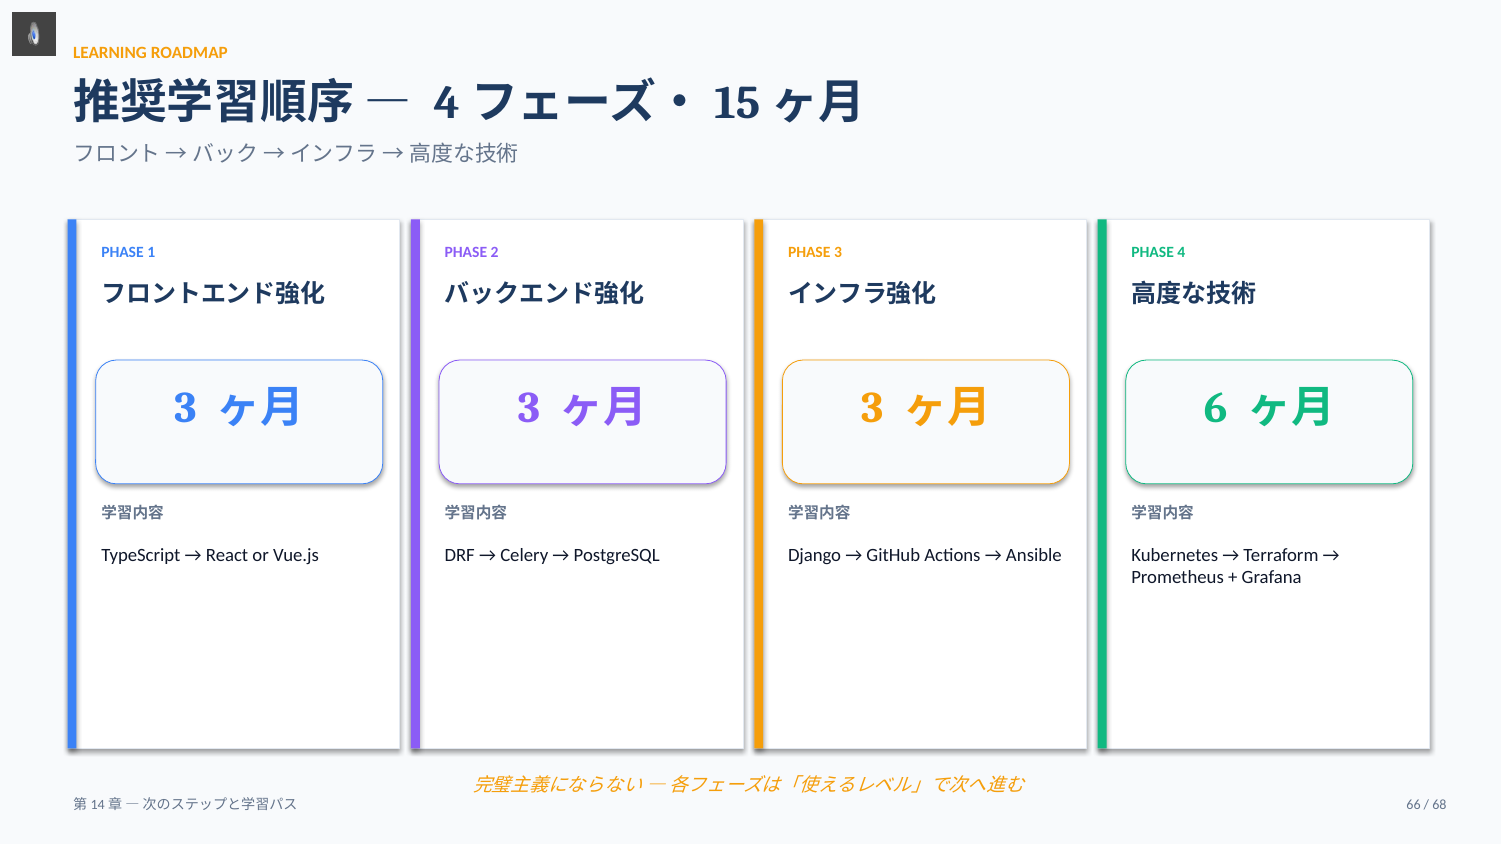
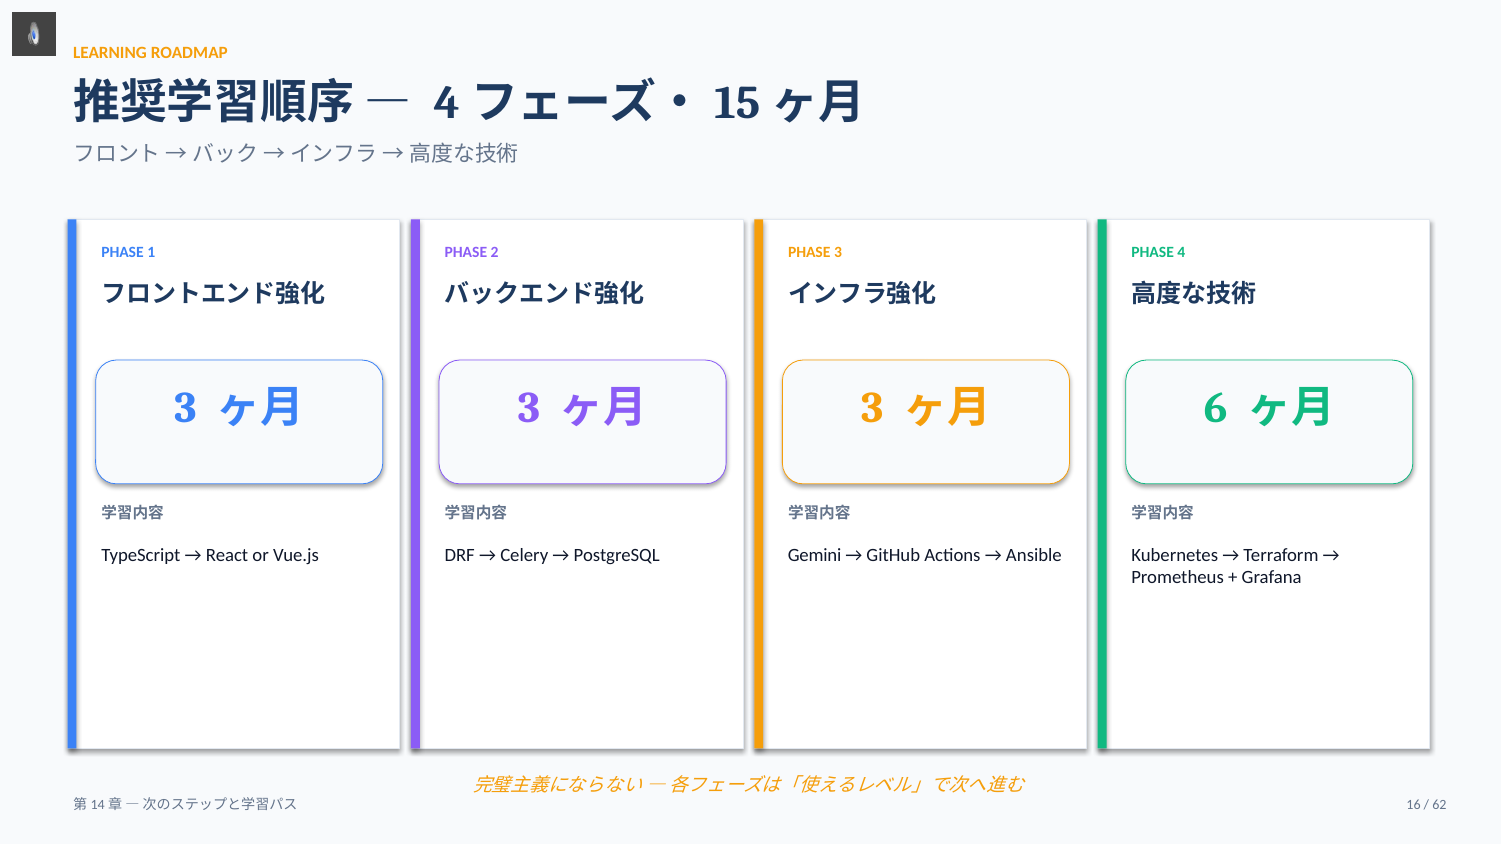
Django: Django -> Gemini (815, 555)
66: 66 -> 16 (1414, 805)
68: 68 -> 62 (1439, 805)
